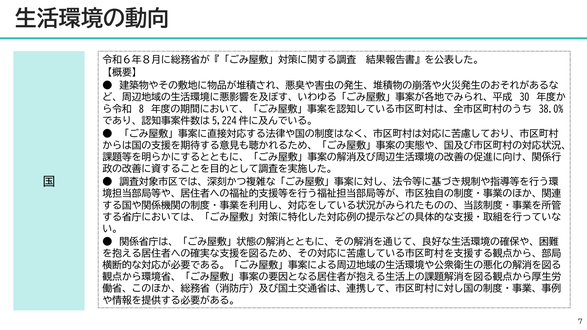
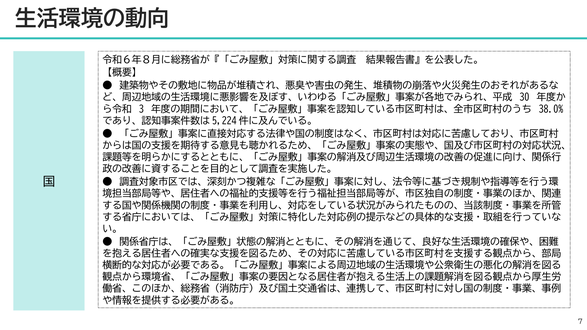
8: 8 -> 3 (141, 109)
